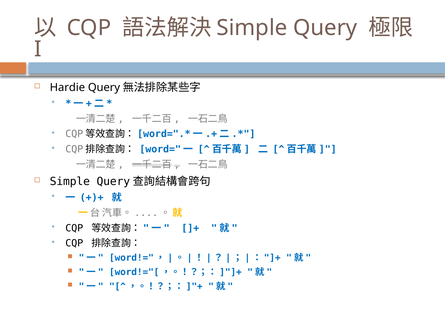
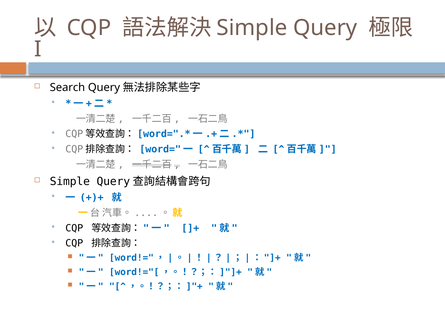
Hardie: Hardie -> Search (67, 88)
